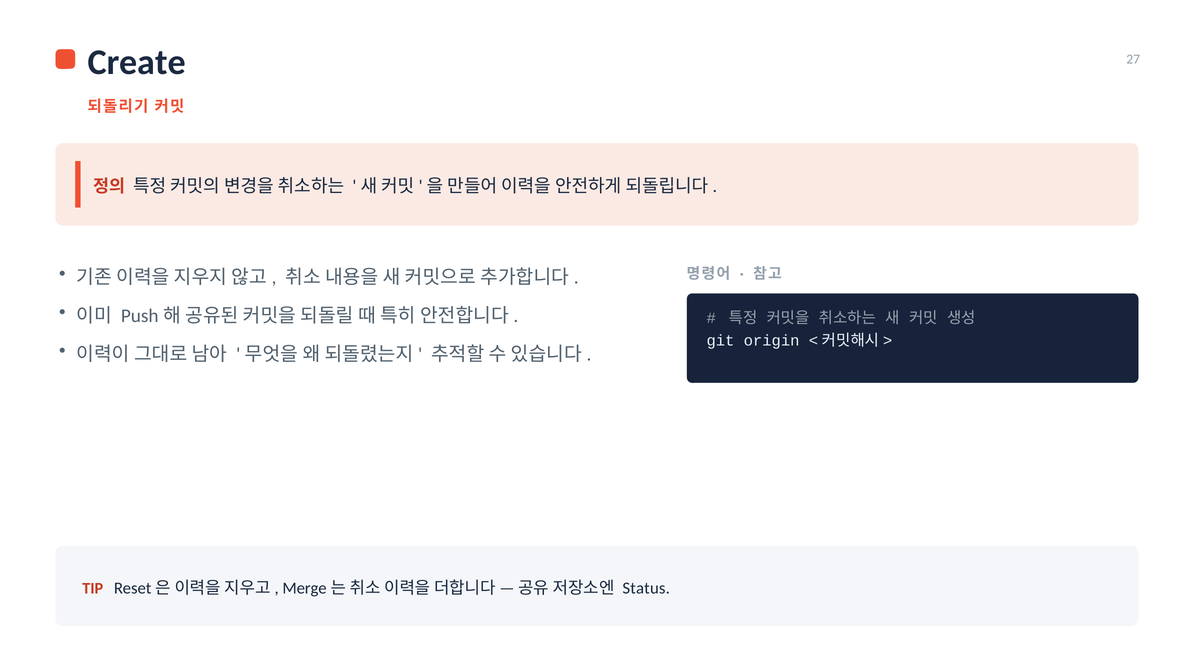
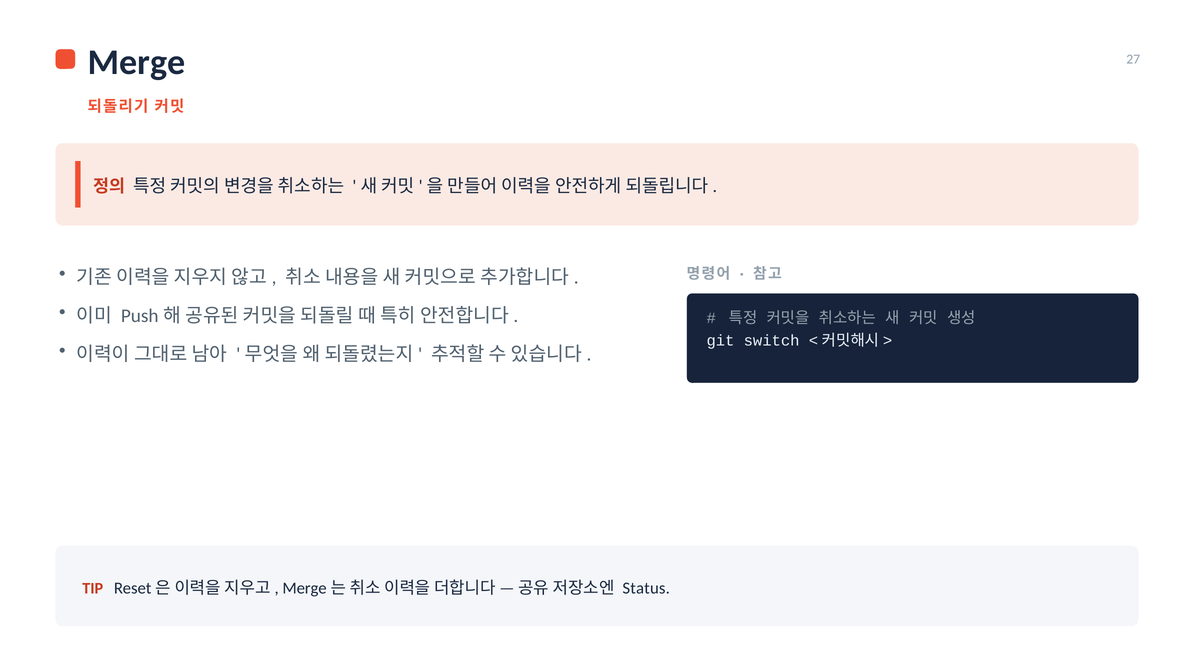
Create: Create -> Merge (137, 62)
origin: origin -> switch (772, 341)
